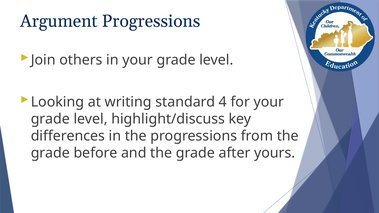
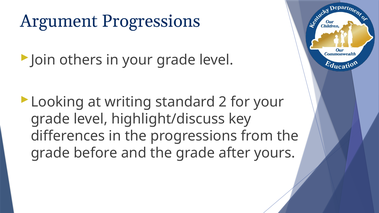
4: 4 -> 2 (223, 102)
